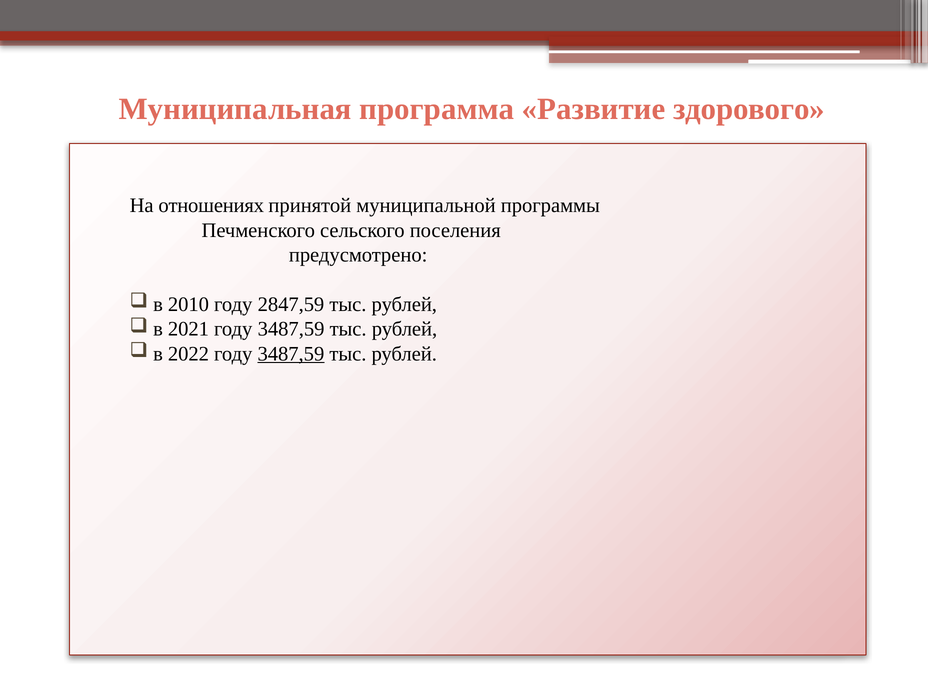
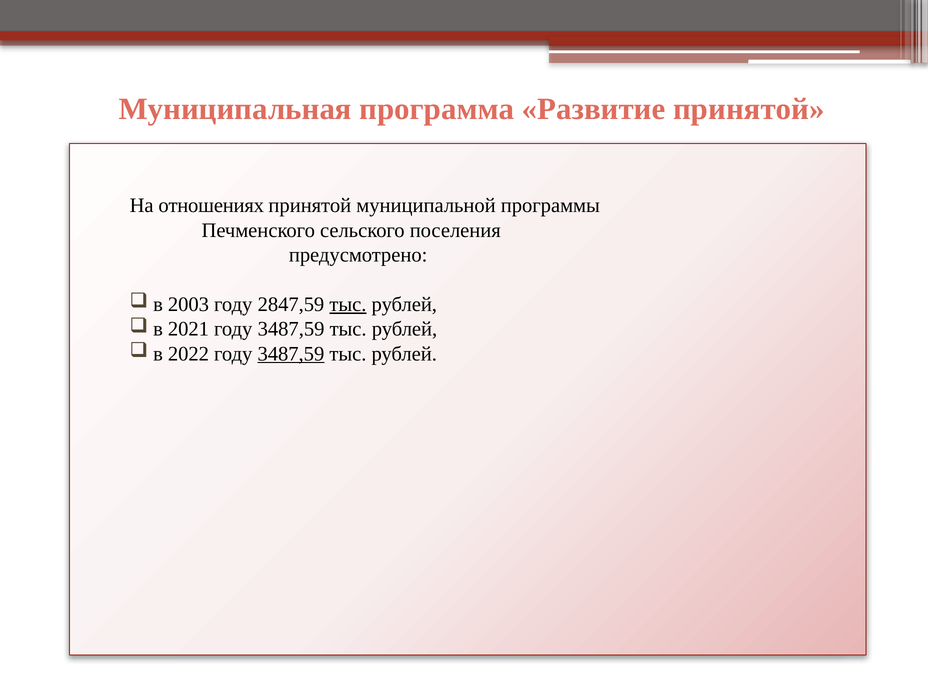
Развитие здорового: здорового -> принятой (749, 109)
2010: 2010 -> 2003 (188, 304)
тыс underline: none -> present (348, 304)
